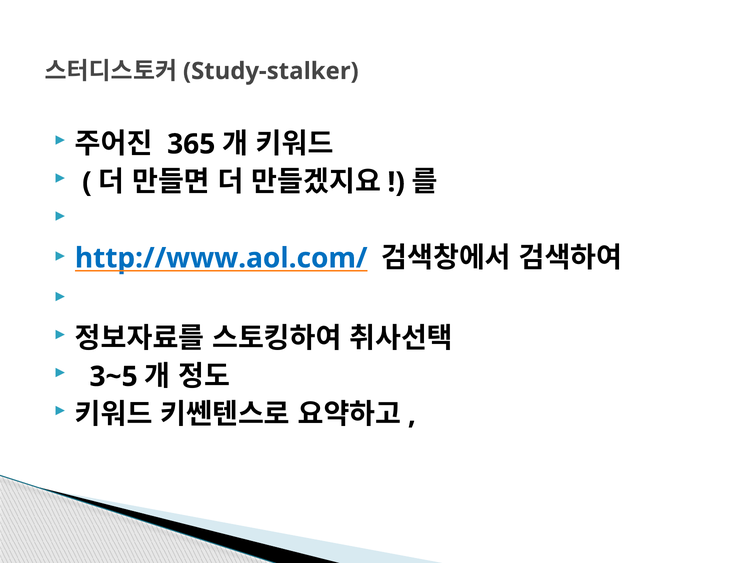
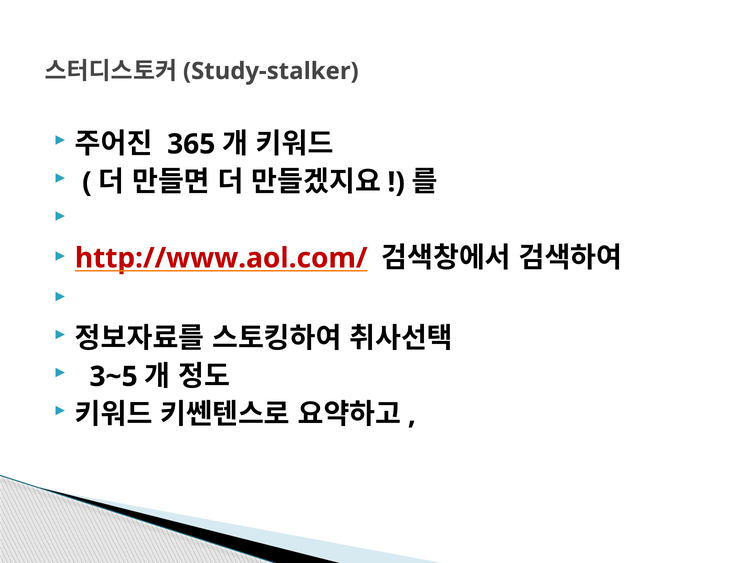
http://www.aol.com/ colour: blue -> red (221, 258)
